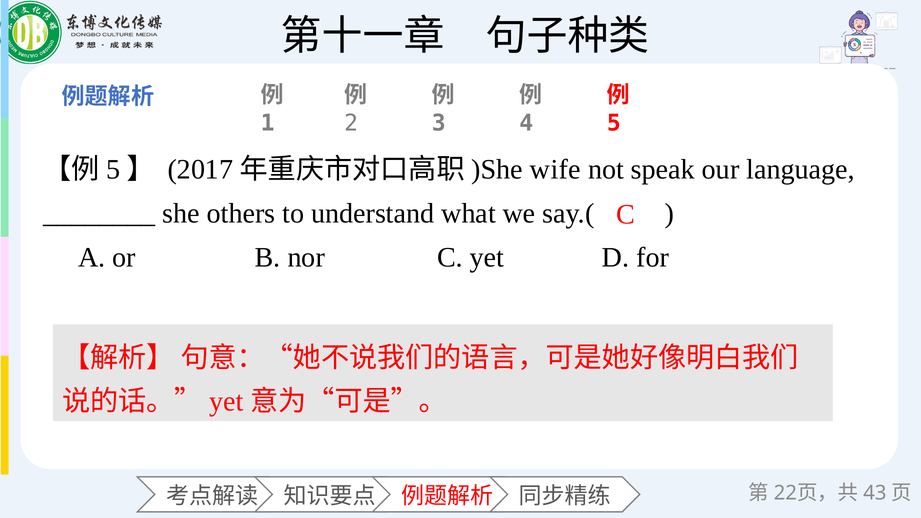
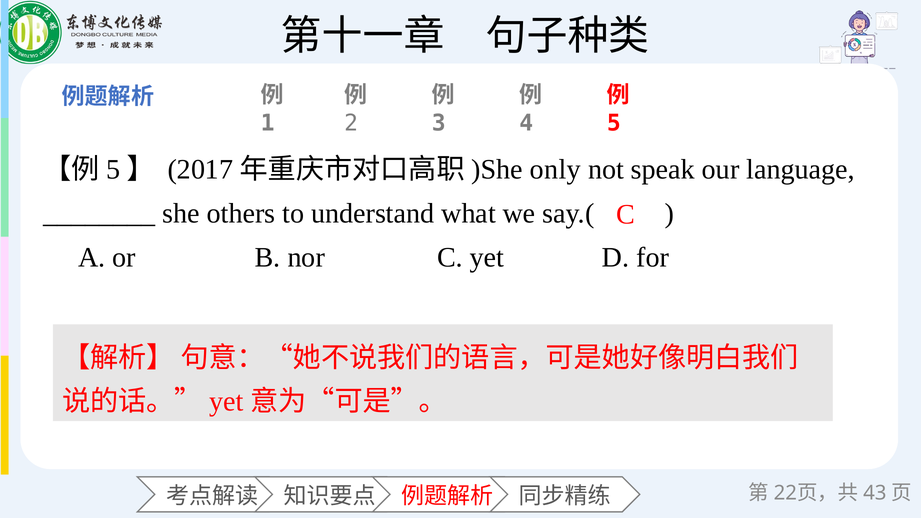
wife: wife -> only (555, 170)
